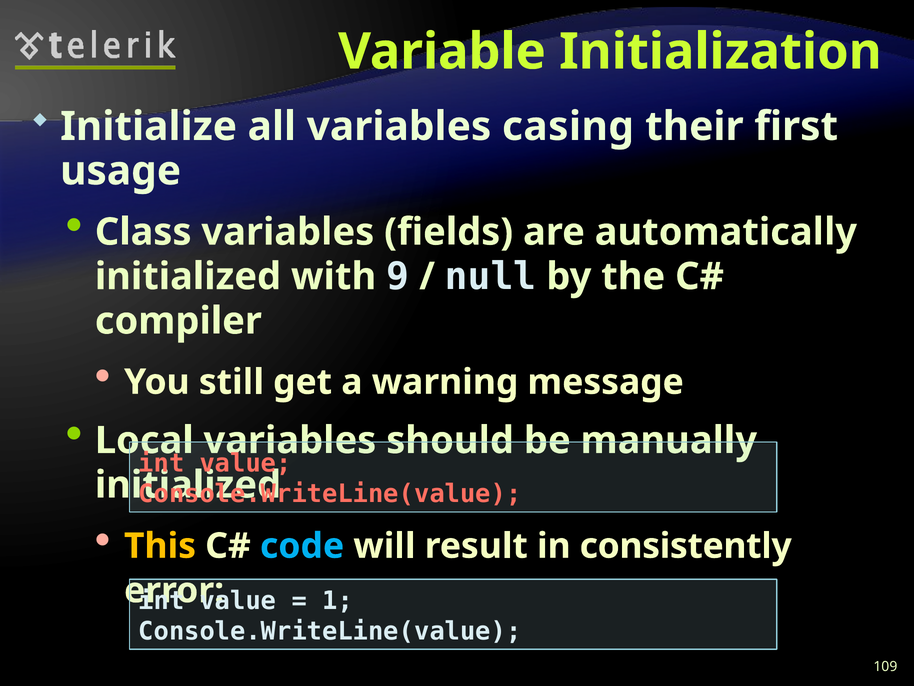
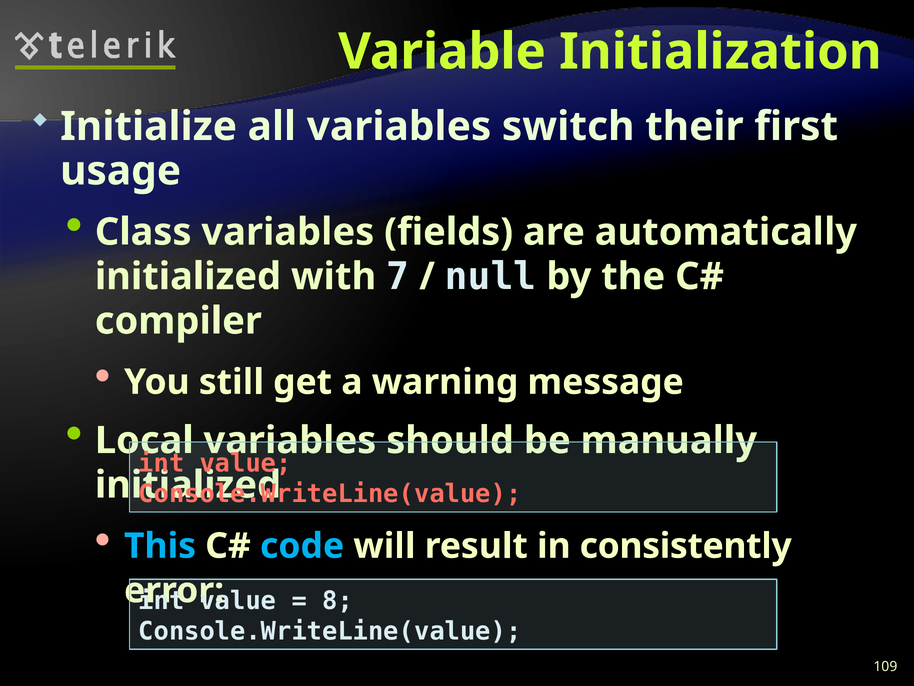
casing: casing -> switch (568, 126)
9: 9 -> 7 (398, 276)
This colour: yellow -> light blue (160, 546)
1: 1 -> 8 (338, 600)
